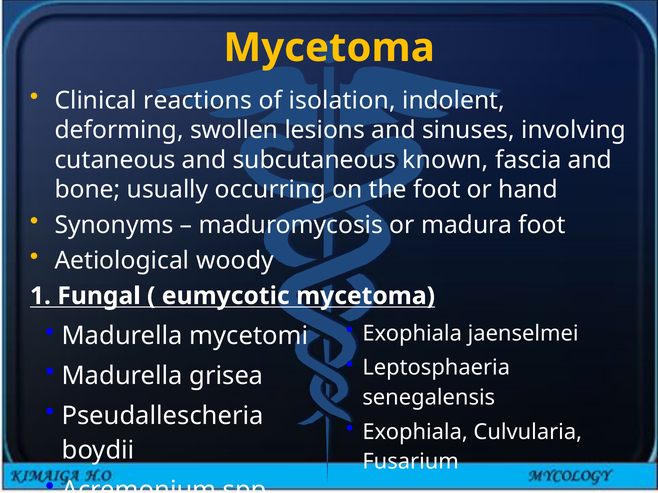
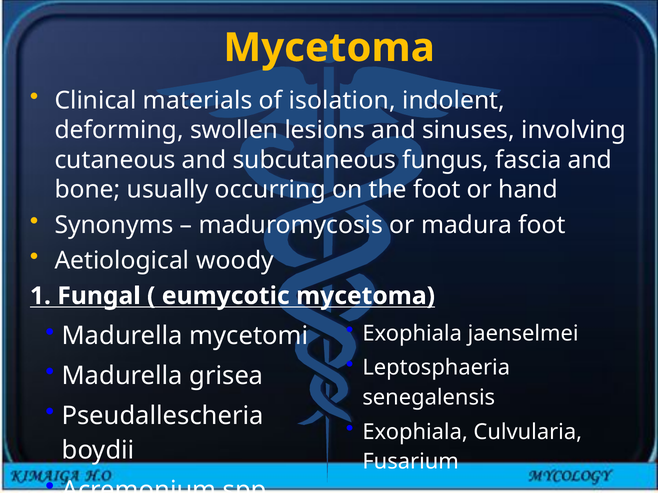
reactions: reactions -> materials (198, 101)
known: known -> fungus (446, 160)
